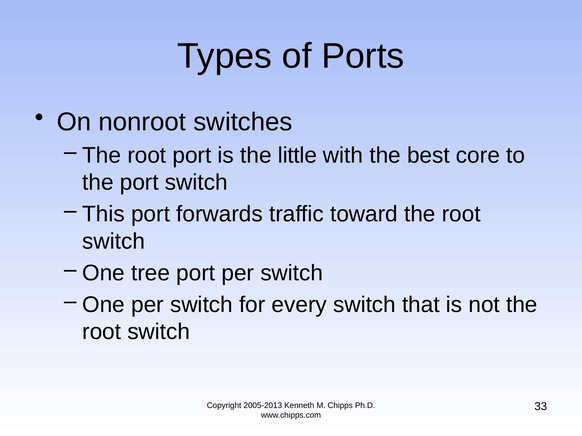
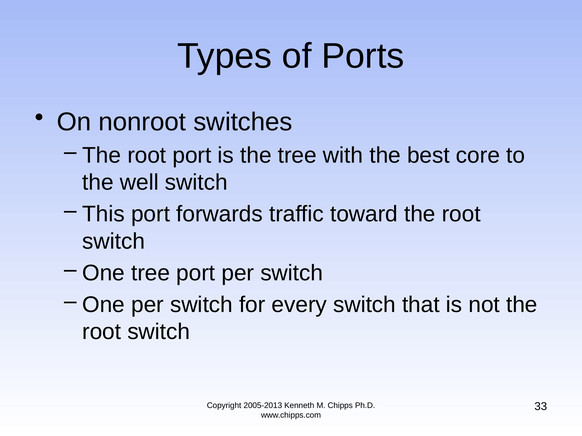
the little: little -> tree (297, 156)
the port: port -> well (139, 183)
